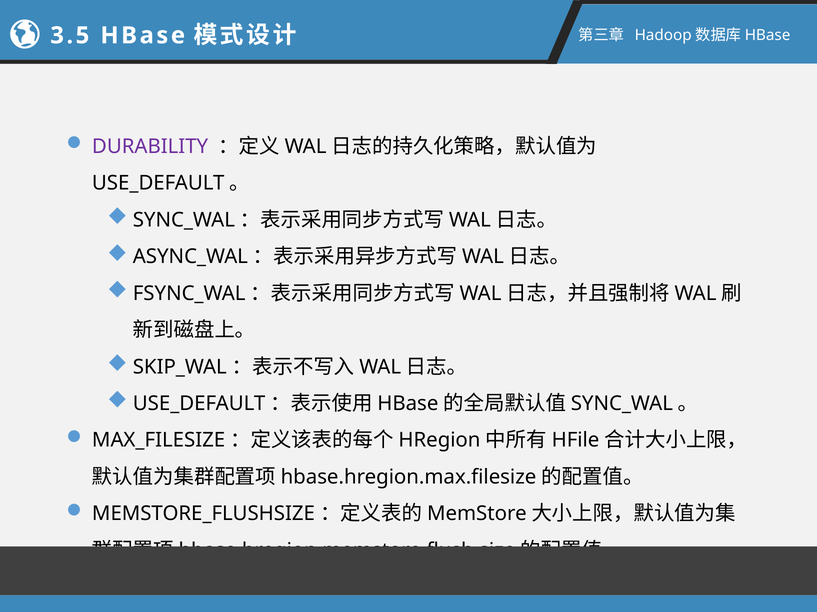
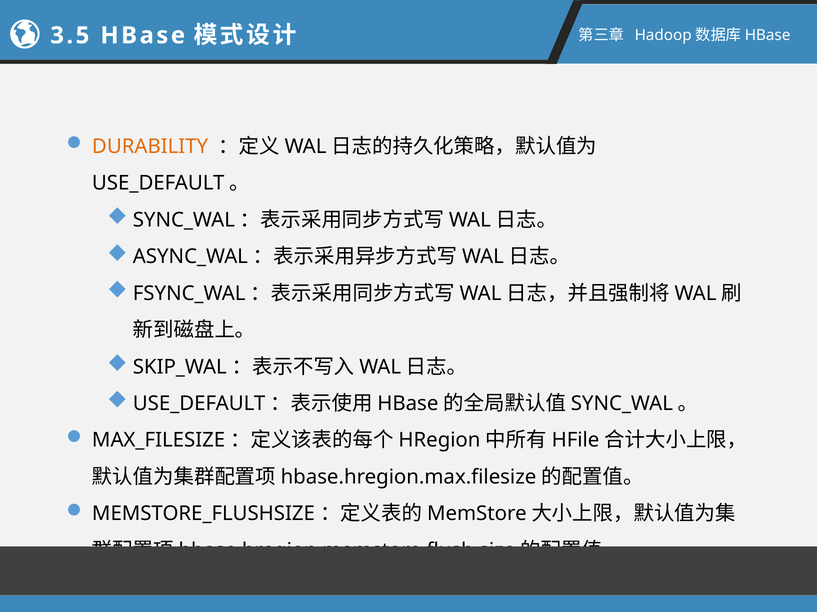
DURABILITY colour: purple -> orange (150, 147)
